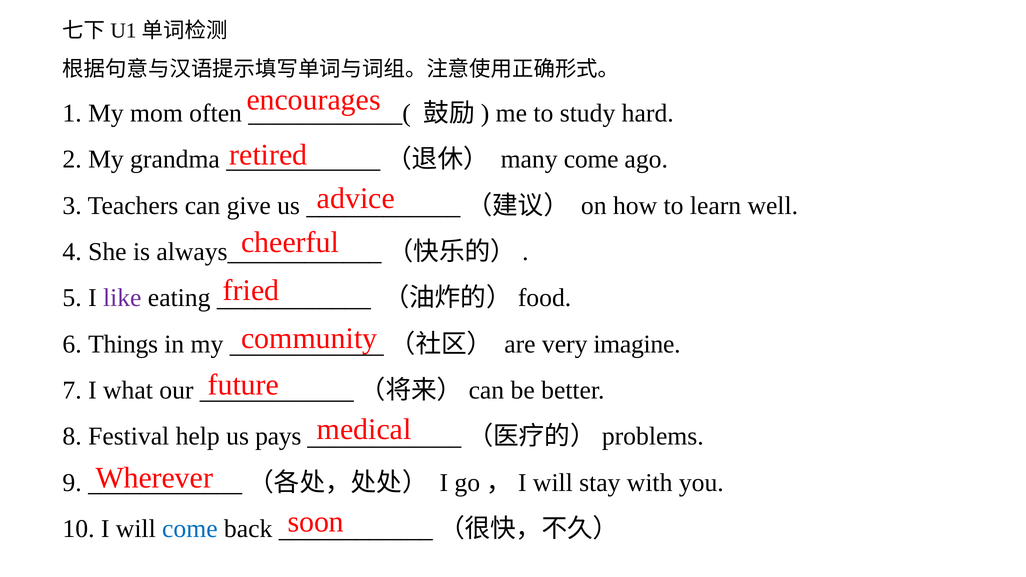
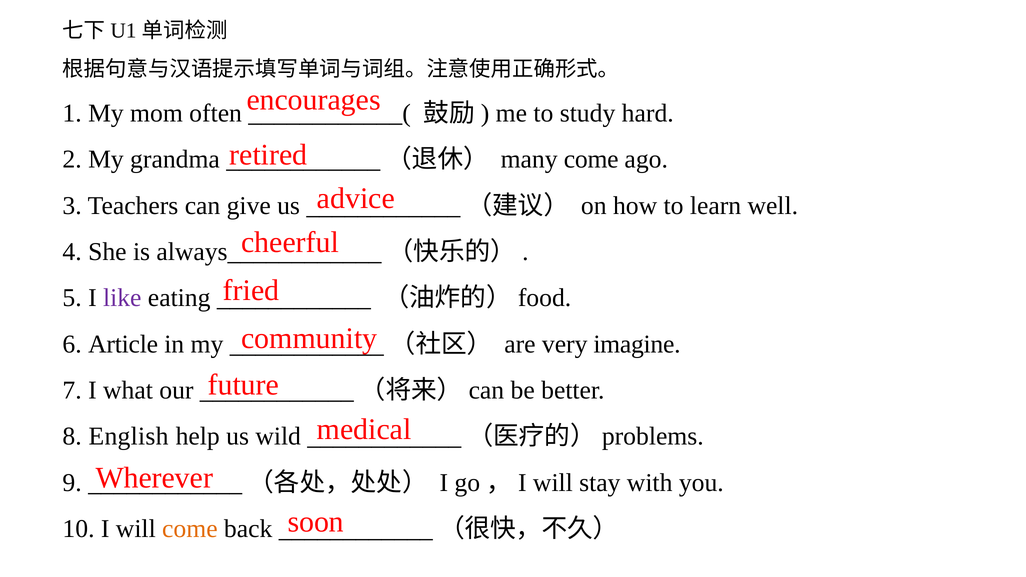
Things: Things -> Article (123, 344)
Festival: Festival -> English (129, 437)
pays: pays -> wild (278, 437)
come colour: blue -> orange (190, 529)
